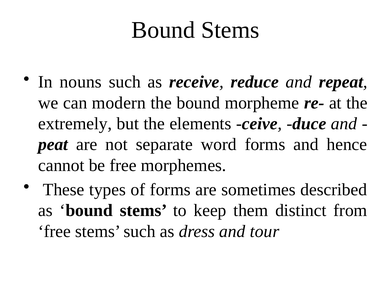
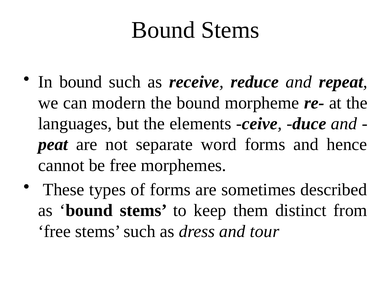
In nouns: nouns -> bound (81, 82)
extremely: extremely -> languages (75, 124)
